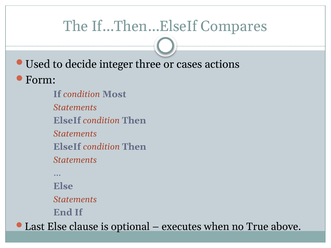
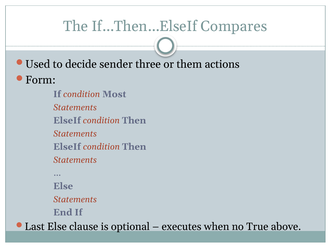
integer: integer -> sender (116, 64)
cases: cases -> them (189, 64)
